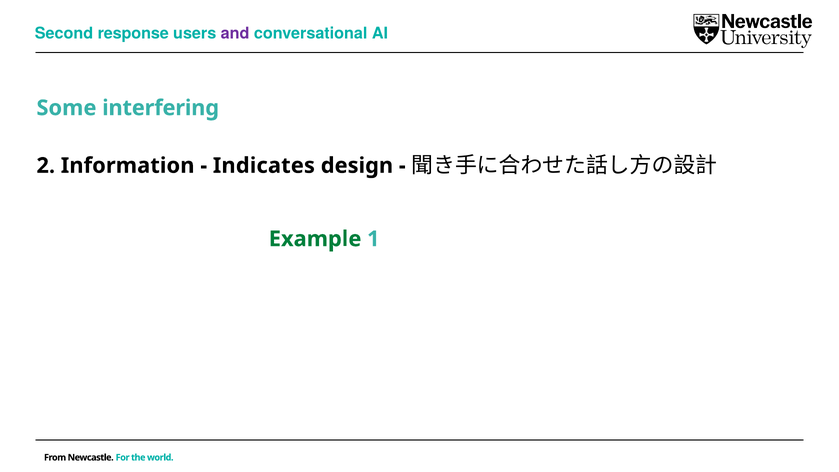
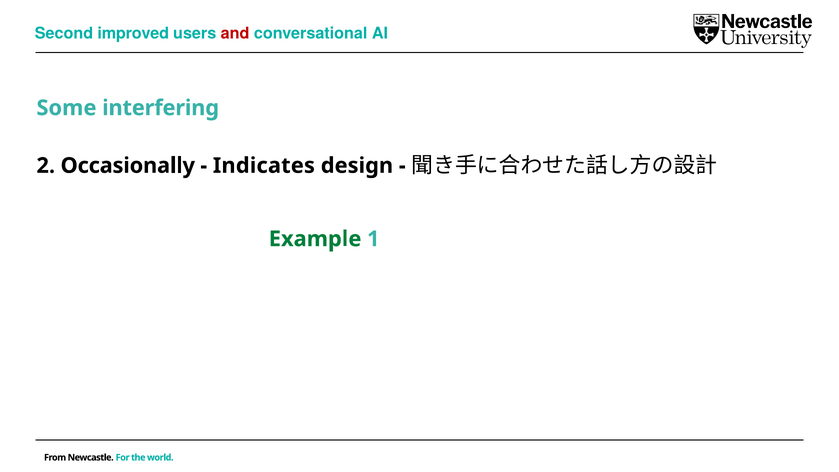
response: response -> improved (133, 33)
and colour: purple -> red (235, 33)
Information: Information -> Occasionally (128, 166)
